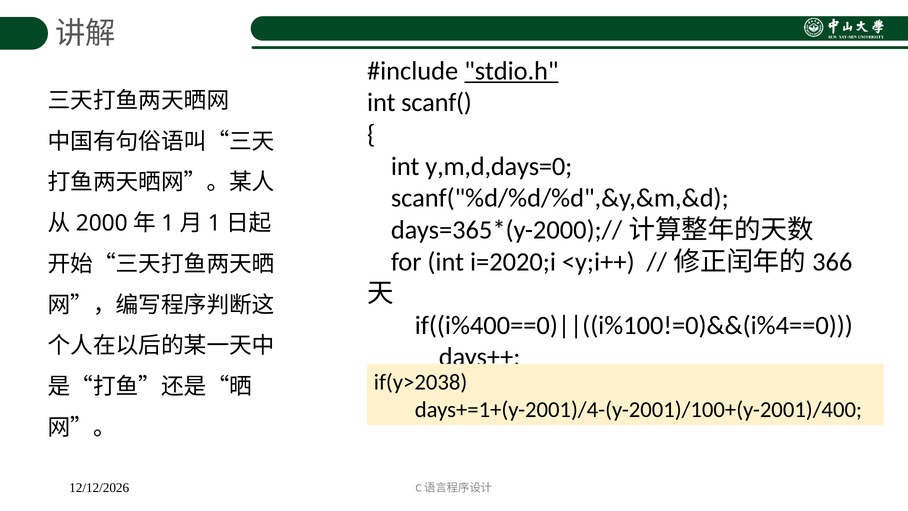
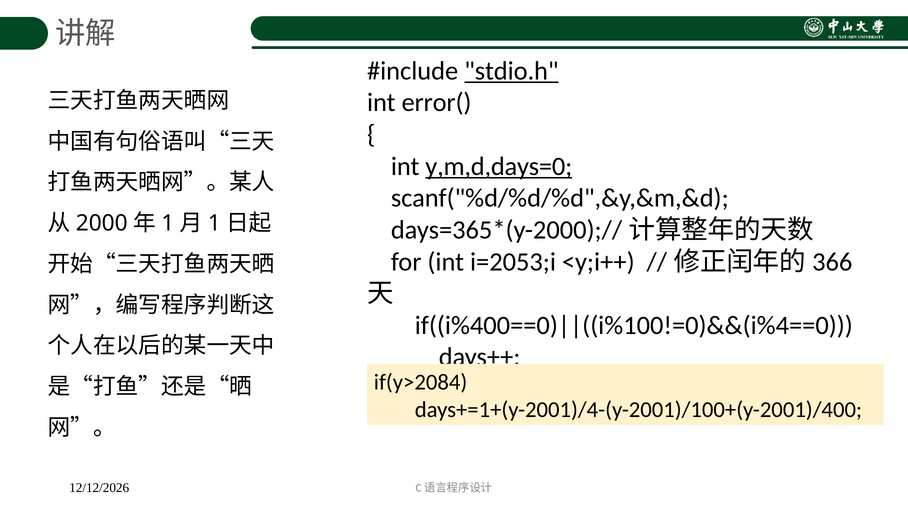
scanf(: scanf( -> error( (436, 103)
y,m,d,days=0 underline: none -> present (499, 166)
i=2020;i: i=2020;i -> i=2053;i (513, 262)
if(y>2038: if(y>2038 -> if(y>2084 (421, 382)
